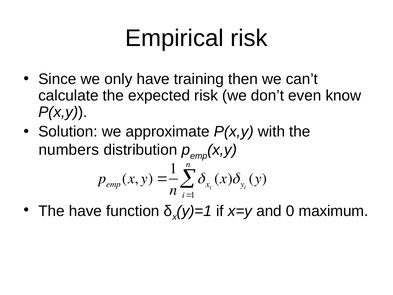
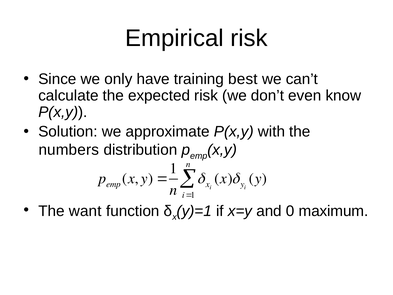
then: then -> best (243, 79)
The have: have -> want (85, 211)
